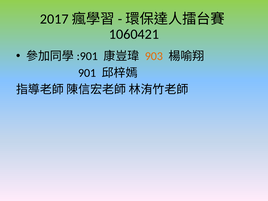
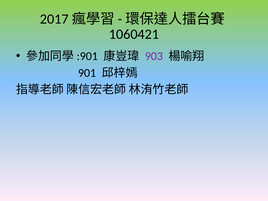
903 colour: orange -> purple (154, 56)
